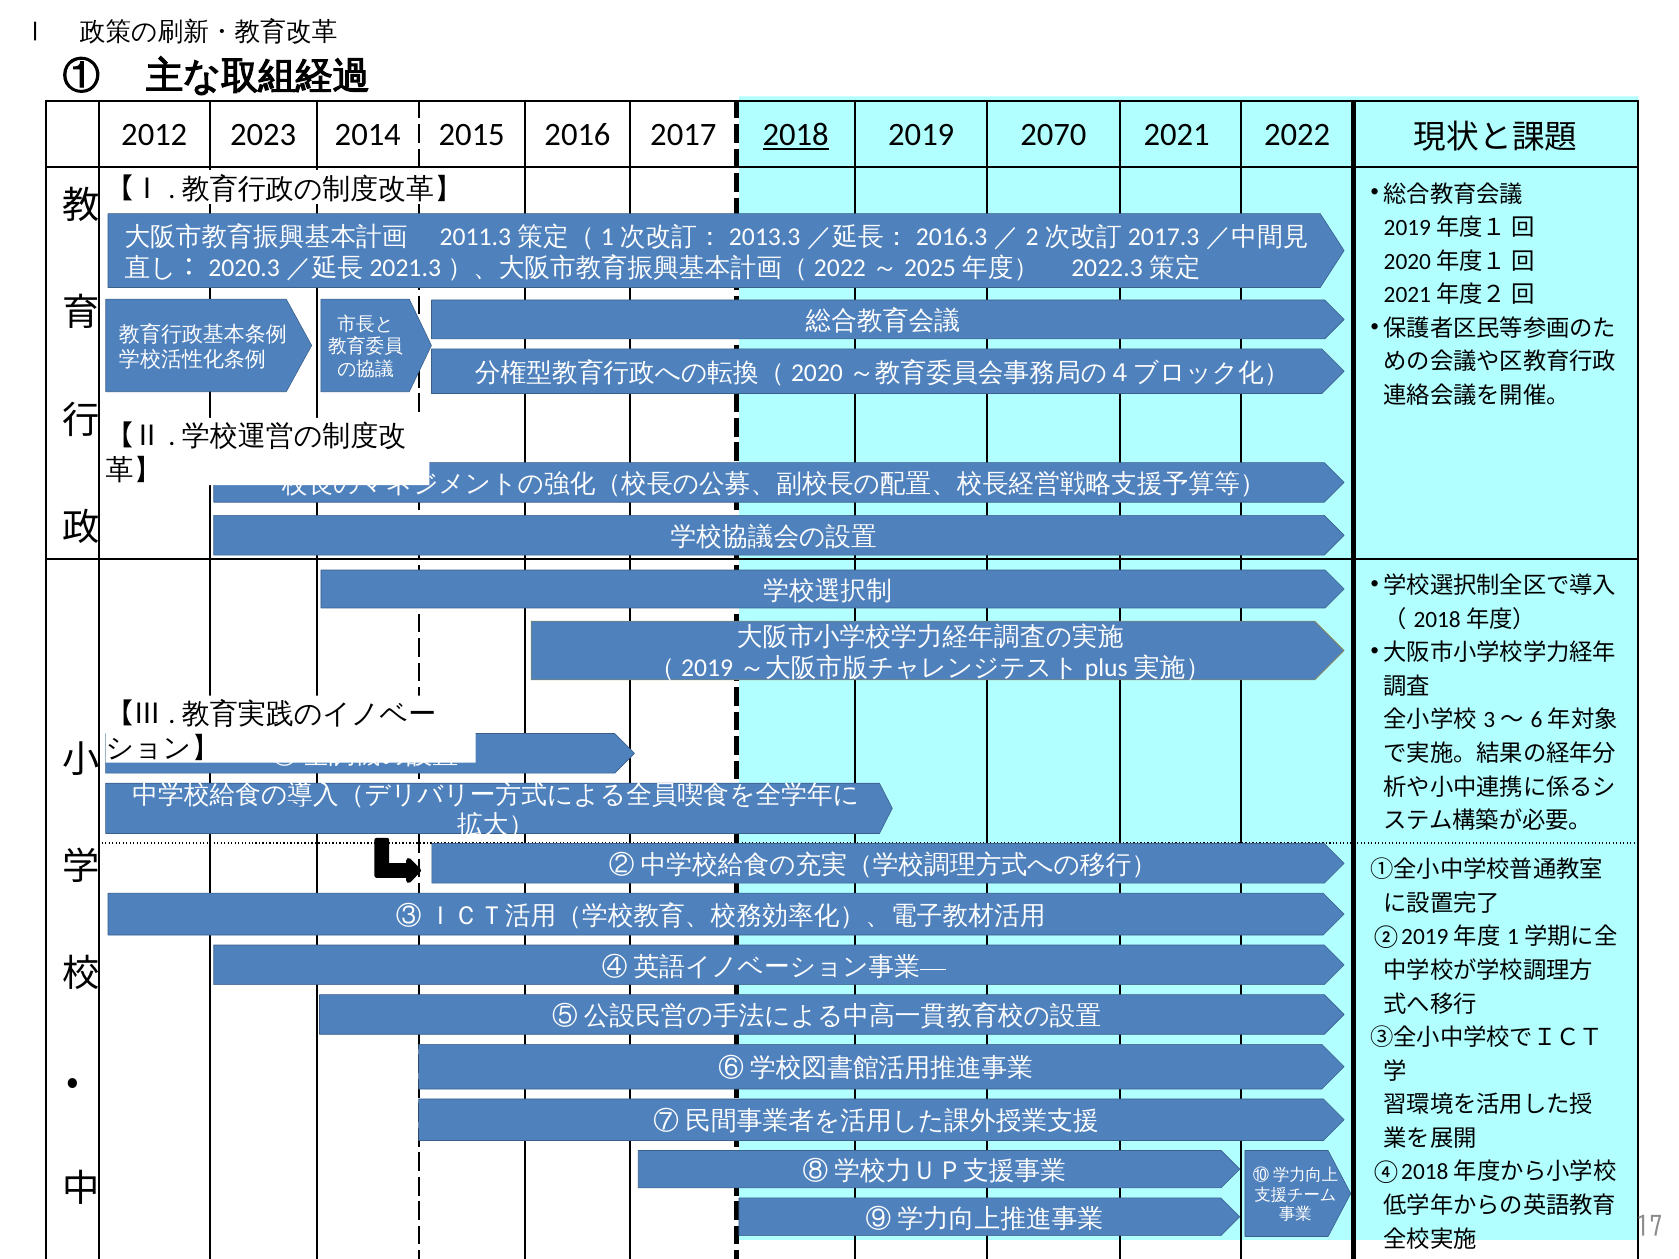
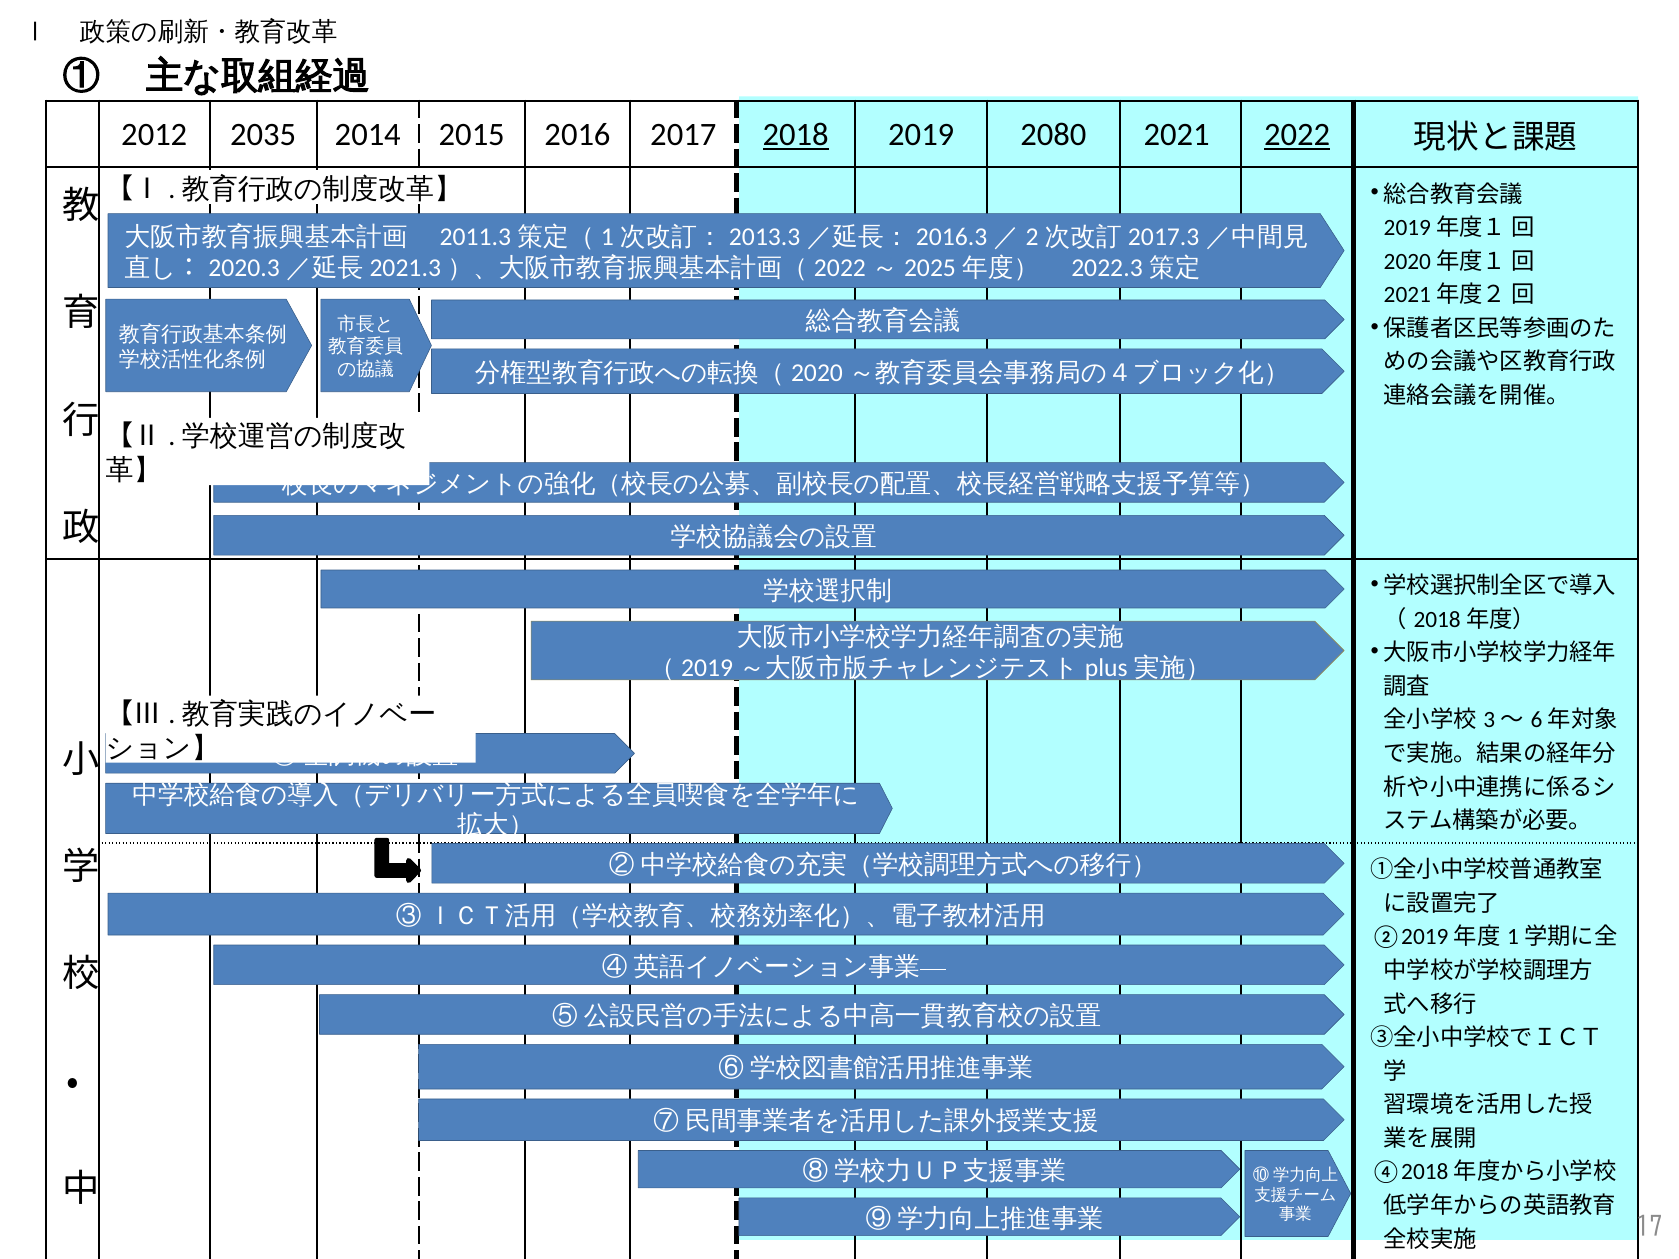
2023: 2023 -> 2035 (263, 135)
2070: 2070 -> 2080 (1053, 135)
2022 underline: none -> present (1297, 135)
